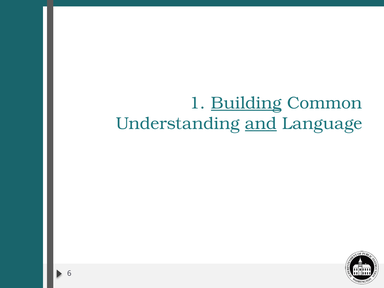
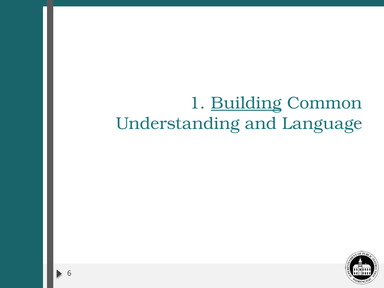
and underline: present -> none (261, 123)
